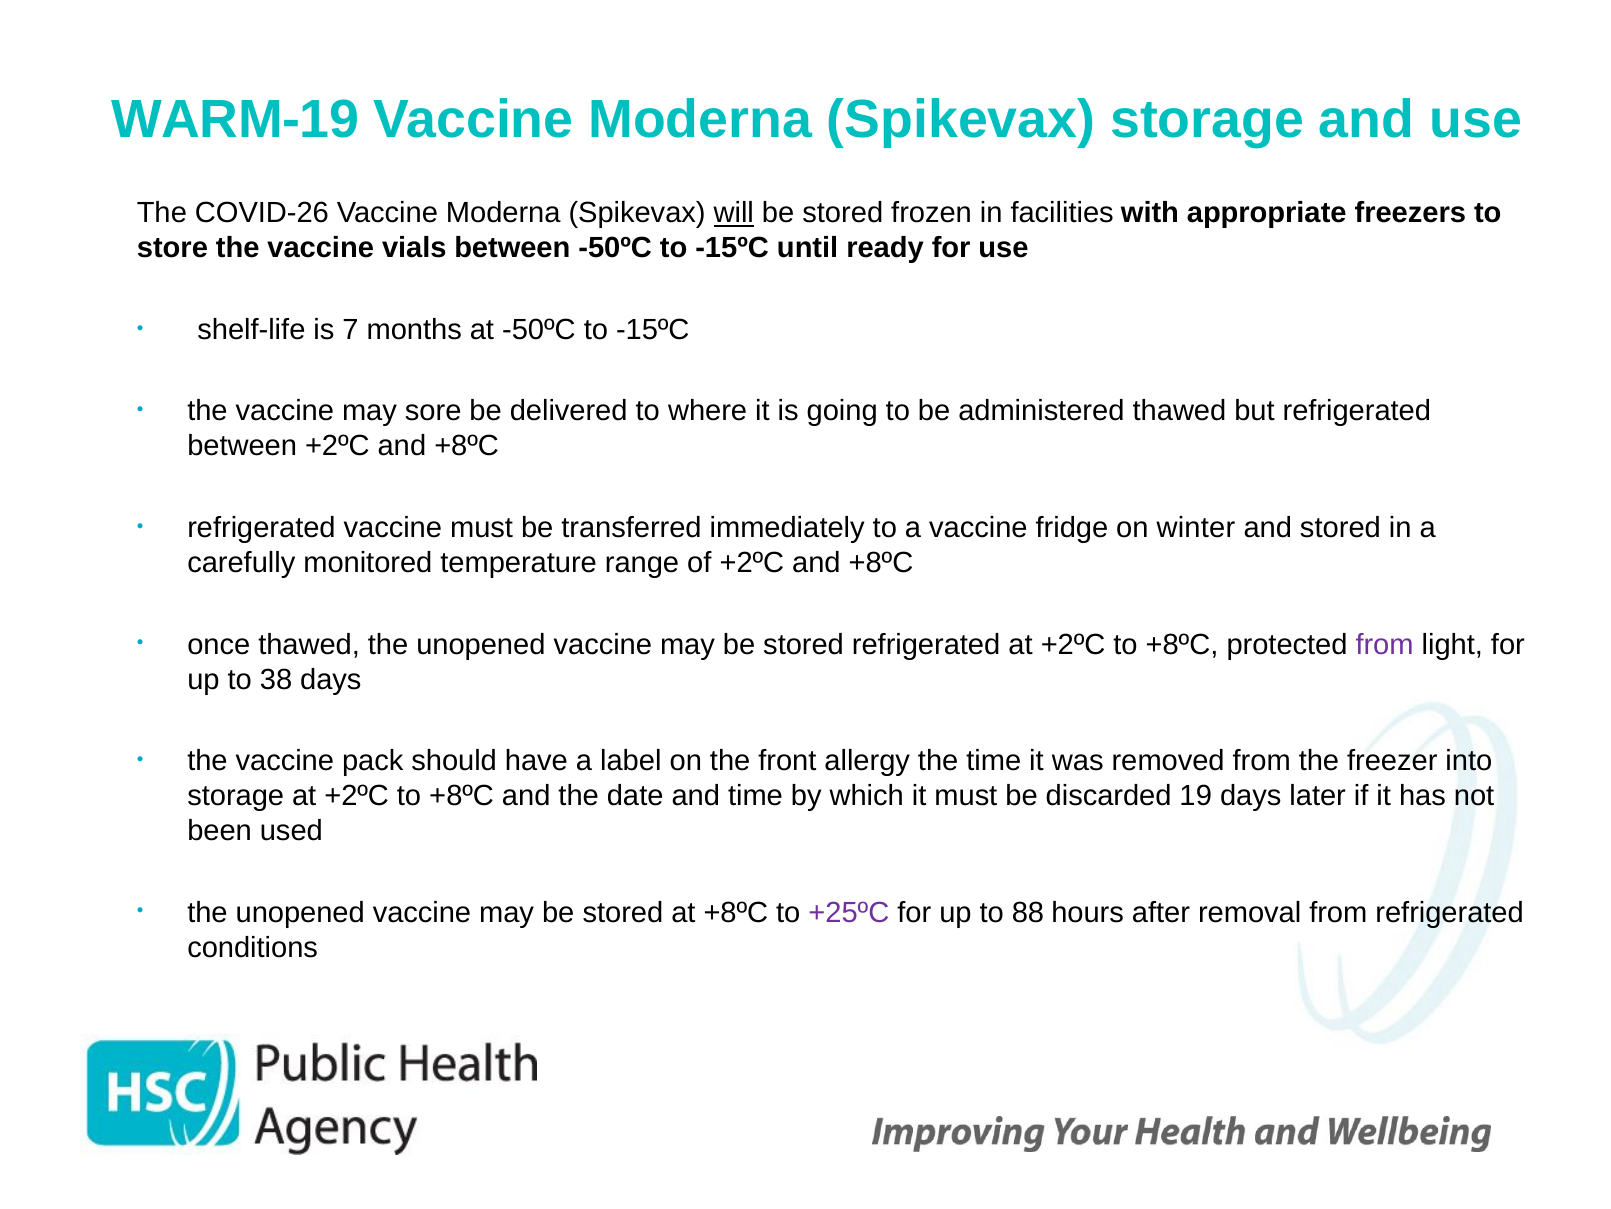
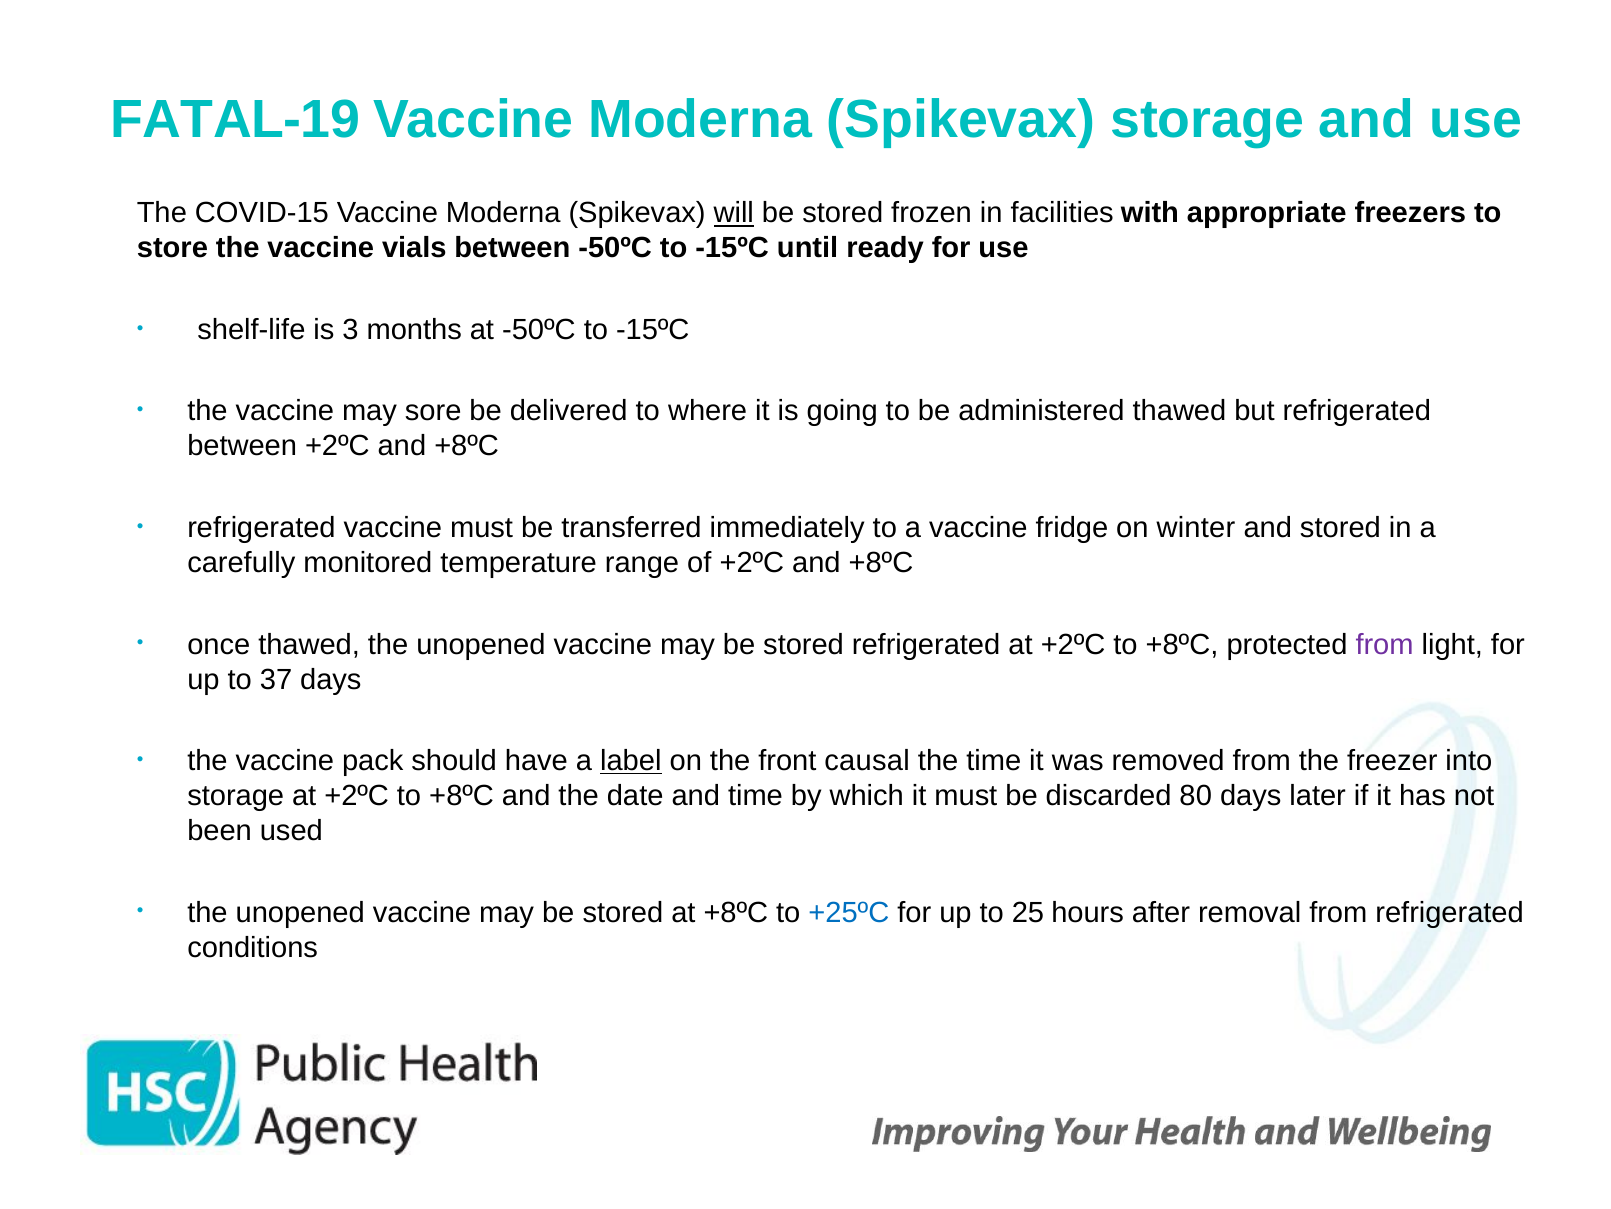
WARM-19: WARM-19 -> FATAL-19 (235, 119)
COVID-26: COVID-26 -> COVID-15 (262, 213)
7: 7 -> 3 (351, 330)
38: 38 -> 37 (276, 679)
label underline: none -> present (631, 761)
allergy: allergy -> causal (867, 761)
19: 19 -> 80 (1196, 796)
+25ºC colour: purple -> blue (849, 912)
88: 88 -> 25 (1028, 912)
